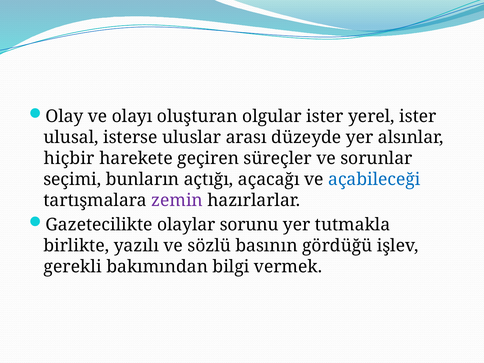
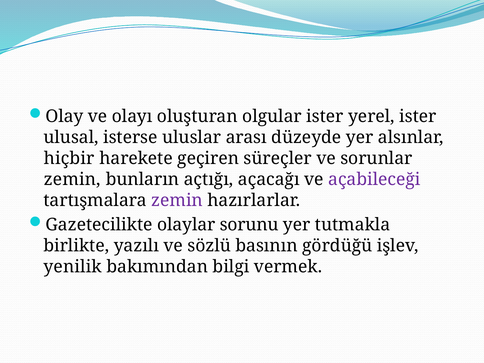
seçimi: seçimi -> zemin (72, 179)
açabileceği colour: blue -> purple (374, 179)
gerekli: gerekli -> yenilik (73, 267)
